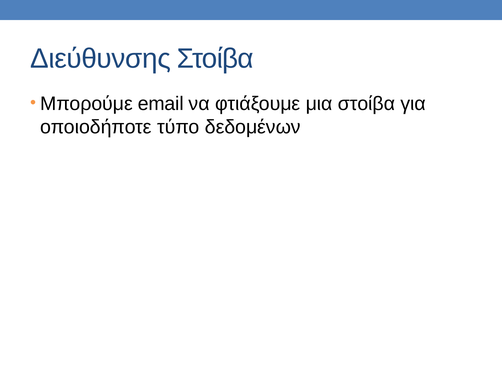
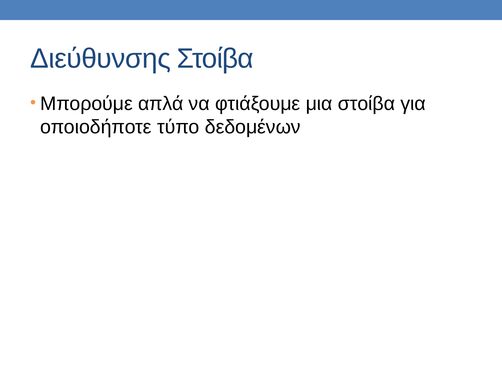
email: email -> απλά (161, 103)
